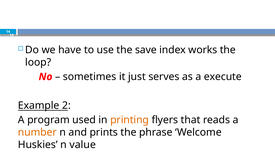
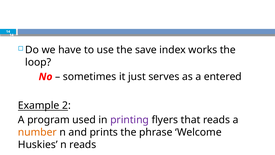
execute: execute -> entered (223, 77)
printing colour: orange -> purple (130, 120)
n value: value -> reads (83, 144)
